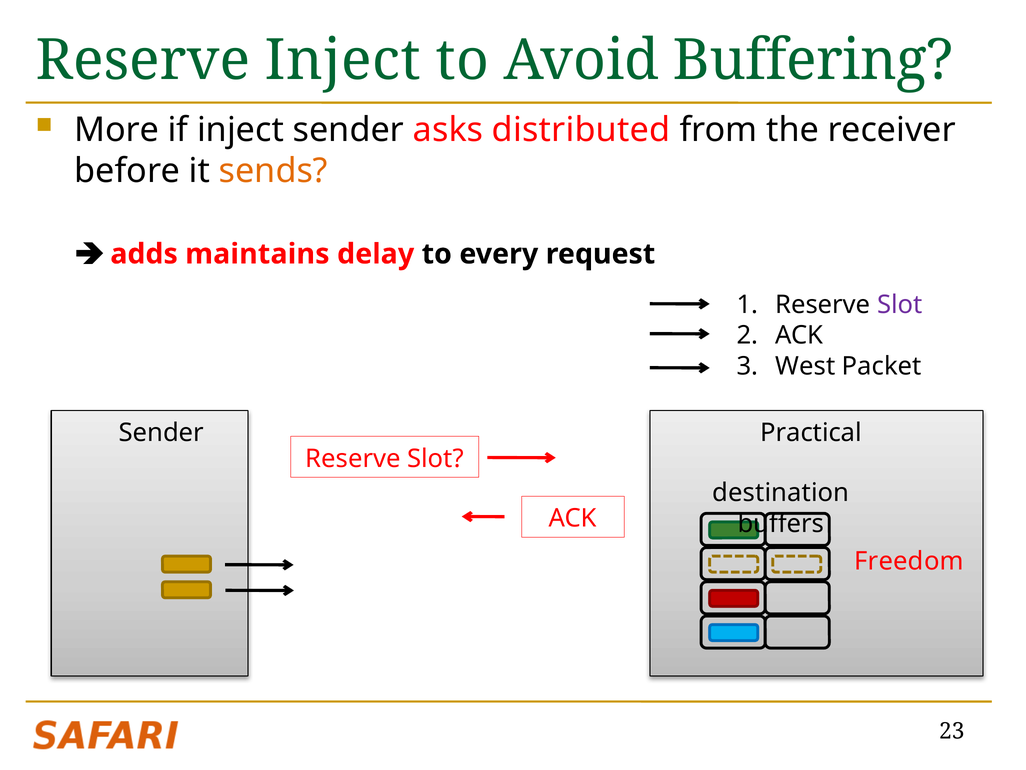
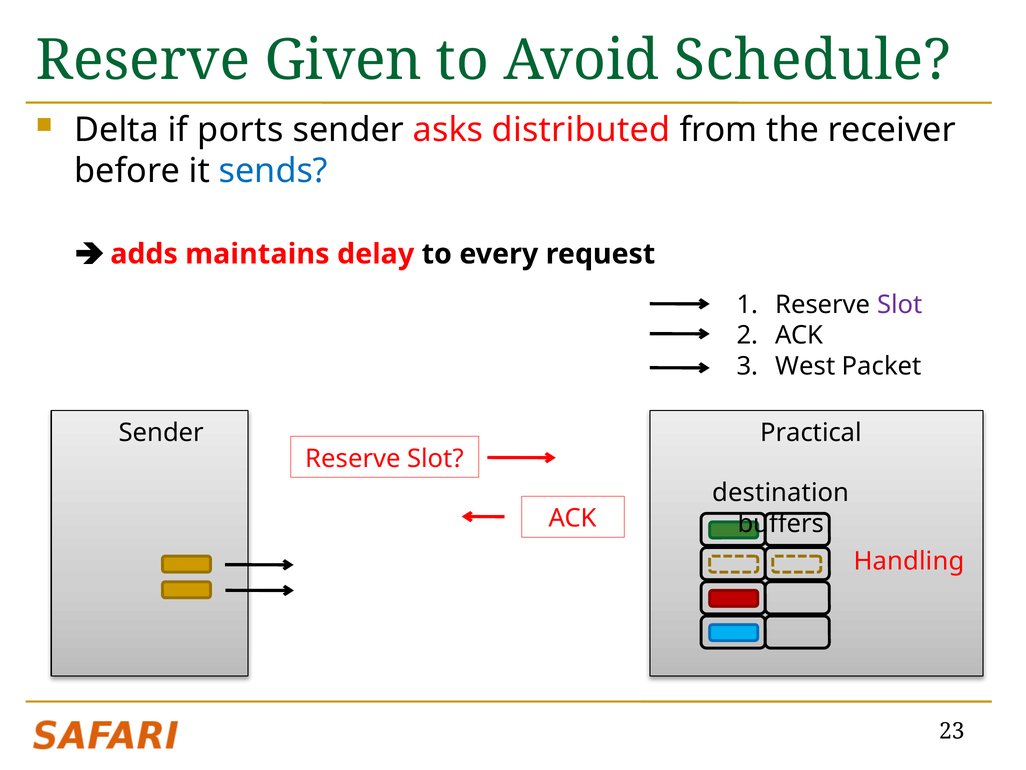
Reserve Inject: Inject -> Given (343, 60)
Buffering: Buffering -> Schedule (813, 60)
More: More -> Delta (117, 130)
if inject: inject -> ports (240, 130)
sends colour: orange -> blue (273, 171)
Freedom: Freedom -> Handling (909, 561)
